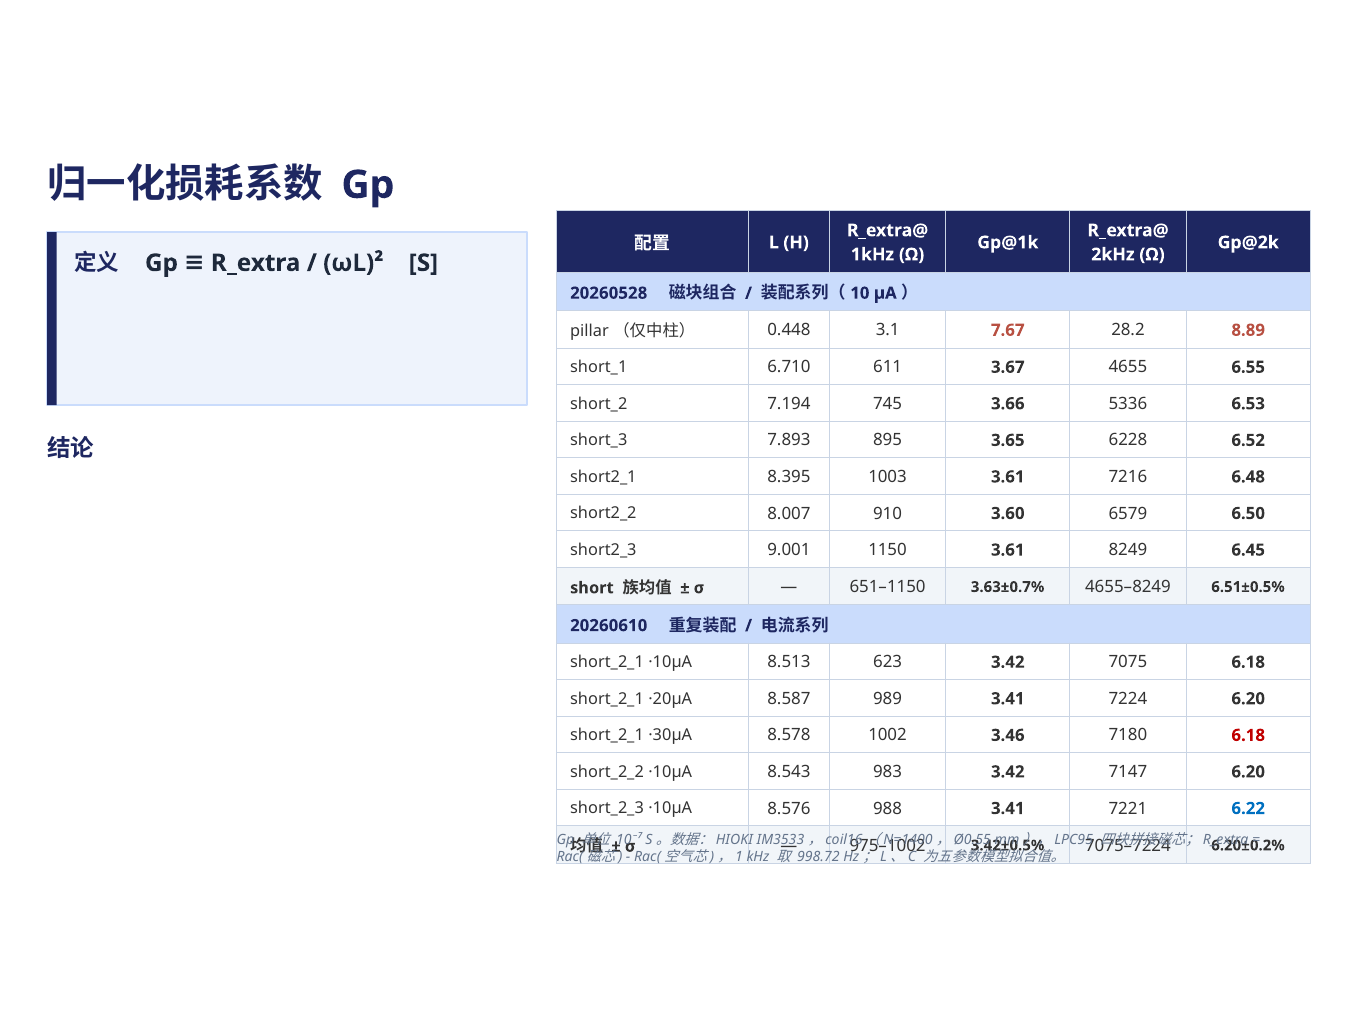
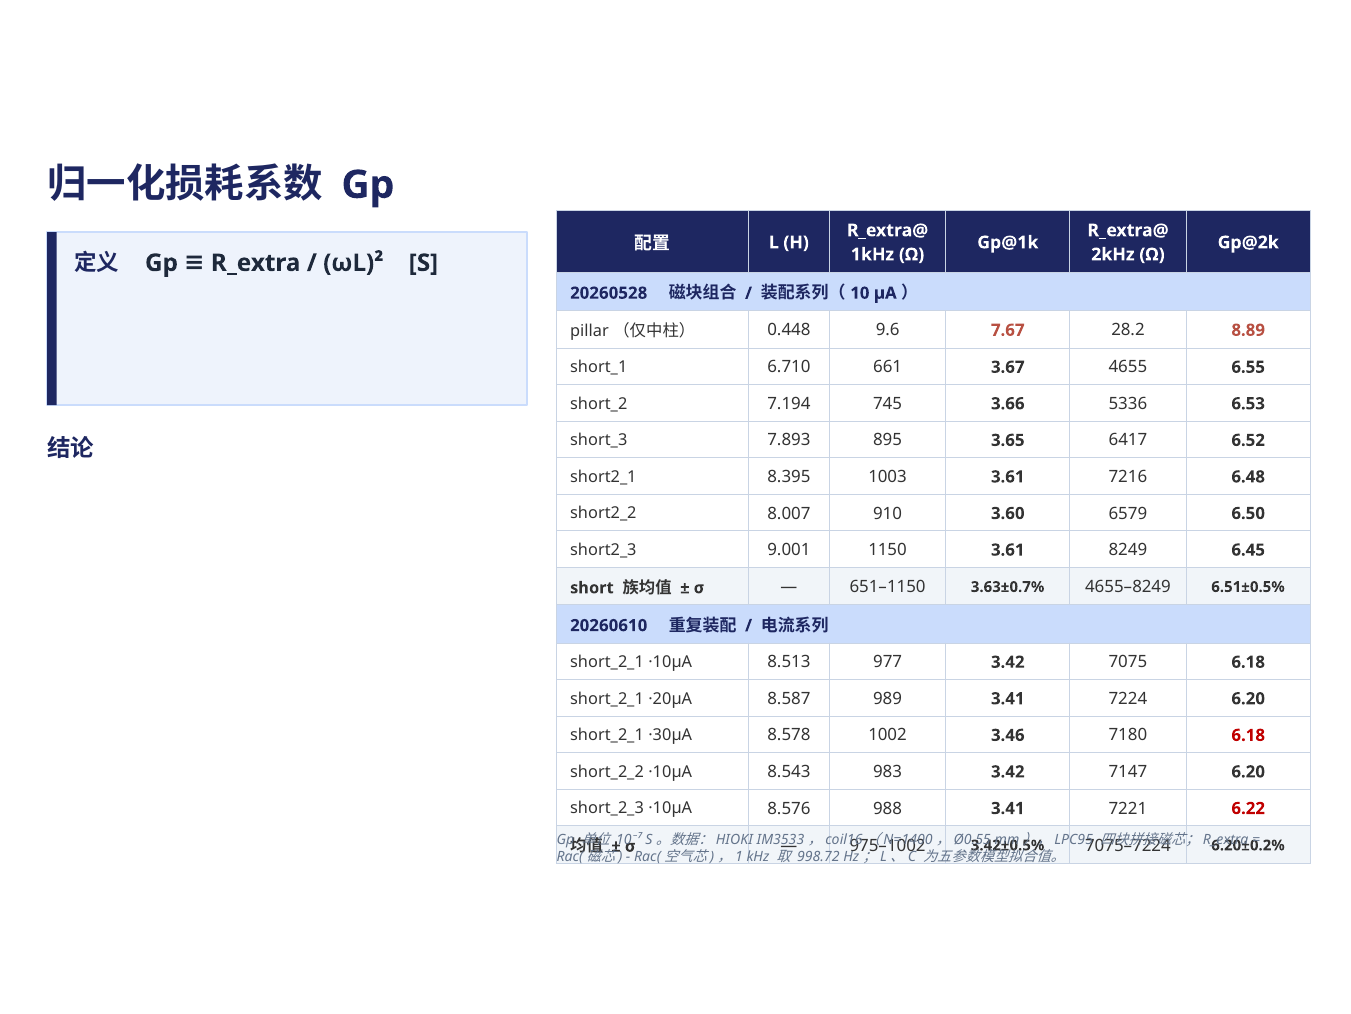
3.1: 3.1 -> 9.6 (888, 330)
611: 611 -> 661 (888, 367)
6228: 6228 -> 6417 (1128, 440)
623: 623 -> 977 (888, 662)
6.22 colour: blue -> red (1248, 808)
